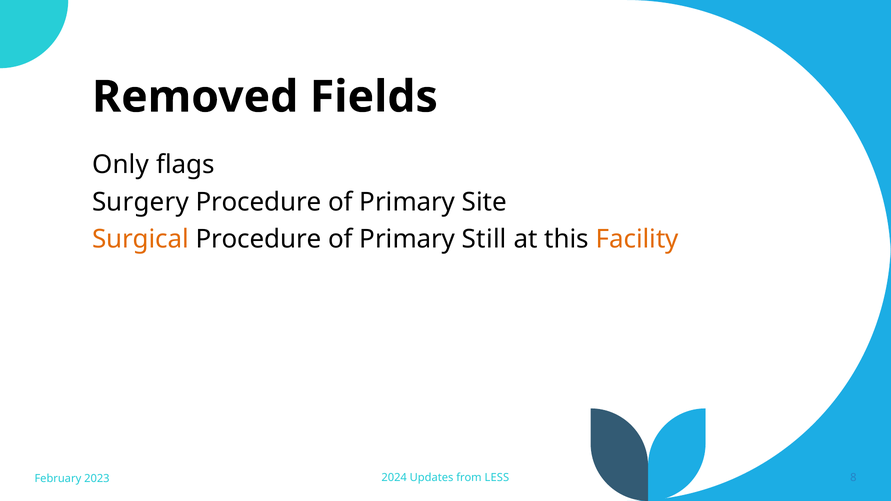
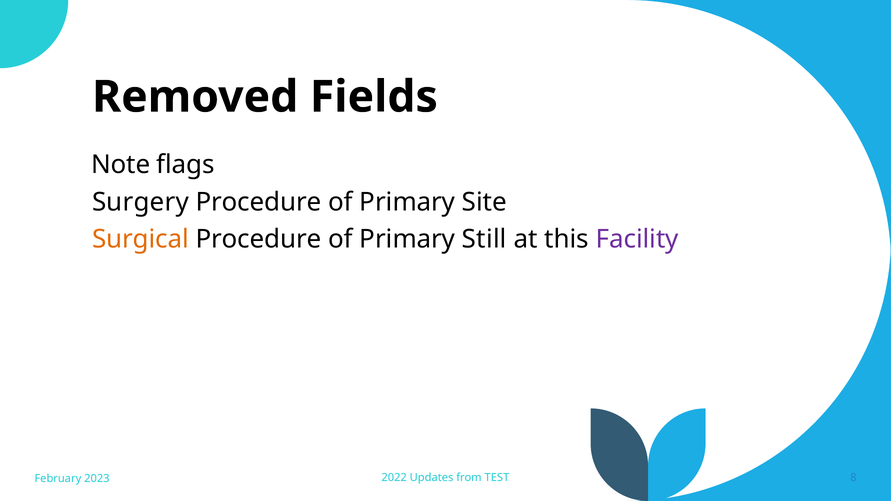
Only: Only -> Note (121, 165)
Facility colour: orange -> purple (637, 239)
2024: 2024 -> 2022 (394, 478)
LESS: LESS -> TEST (497, 478)
